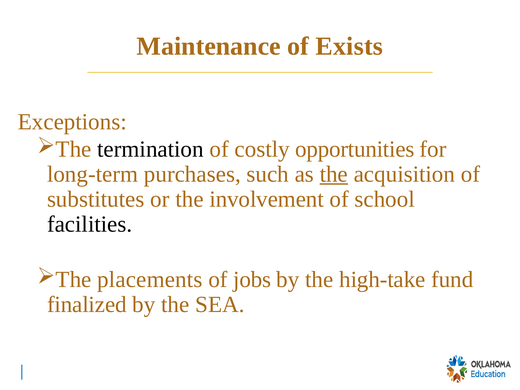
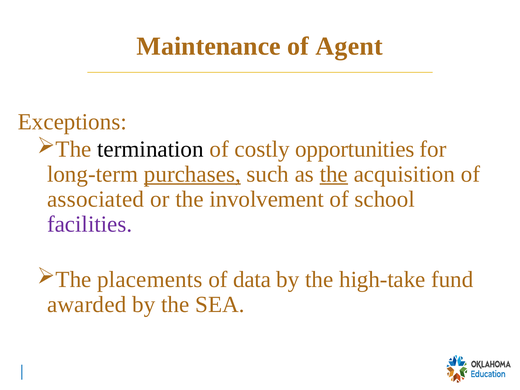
Exists: Exists -> Agent (349, 46)
purchases underline: none -> present (192, 174)
substitutes: substitutes -> associated (96, 199)
facilities colour: black -> purple (90, 224)
jobs: jobs -> data (252, 279)
finalized: finalized -> awarded (87, 304)
